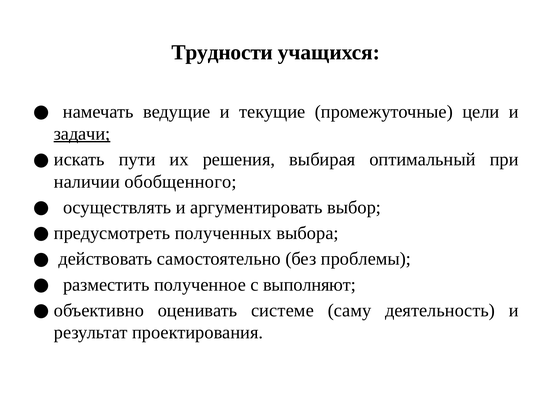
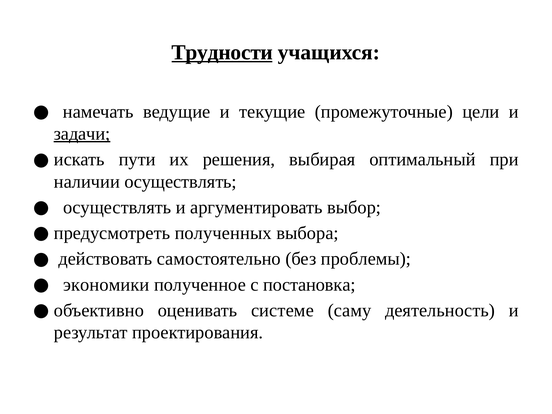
Трудности underline: none -> present (222, 53)
наличии обобщенного: обобщенного -> осуществлять (181, 182)
разместить: разместить -> экономики (106, 285)
выполняют: выполняют -> постановка (309, 285)
